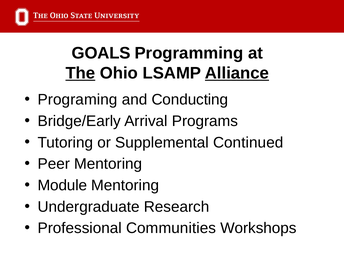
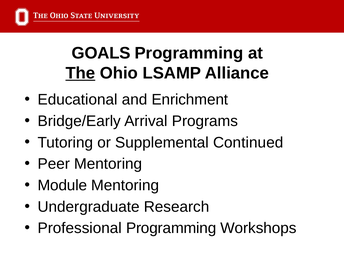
Alliance underline: present -> none (237, 73)
Programing: Programing -> Educational (78, 100)
Conducting: Conducting -> Enrichment (190, 100)
Professional Communities: Communities -> Programming (171, 228)
